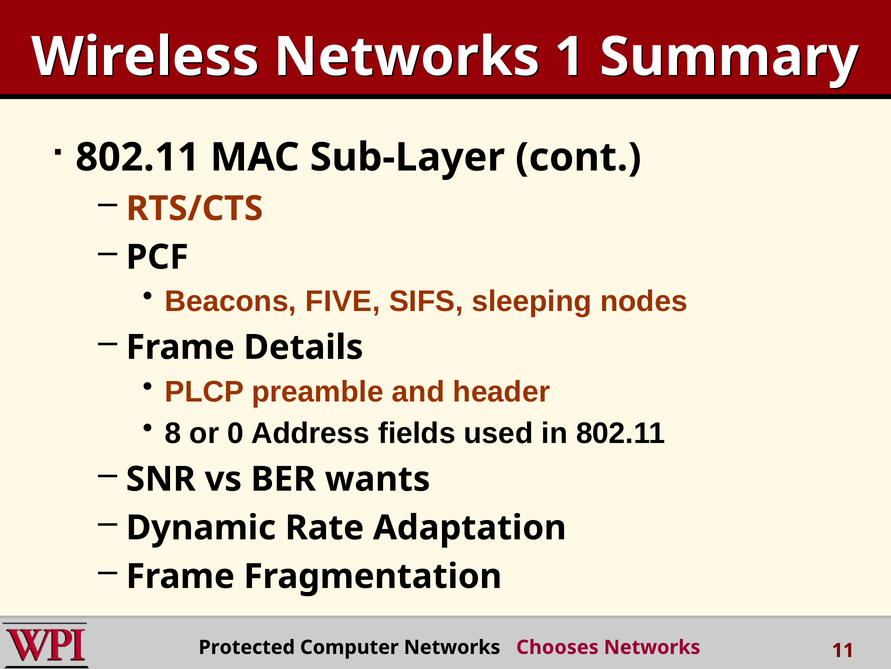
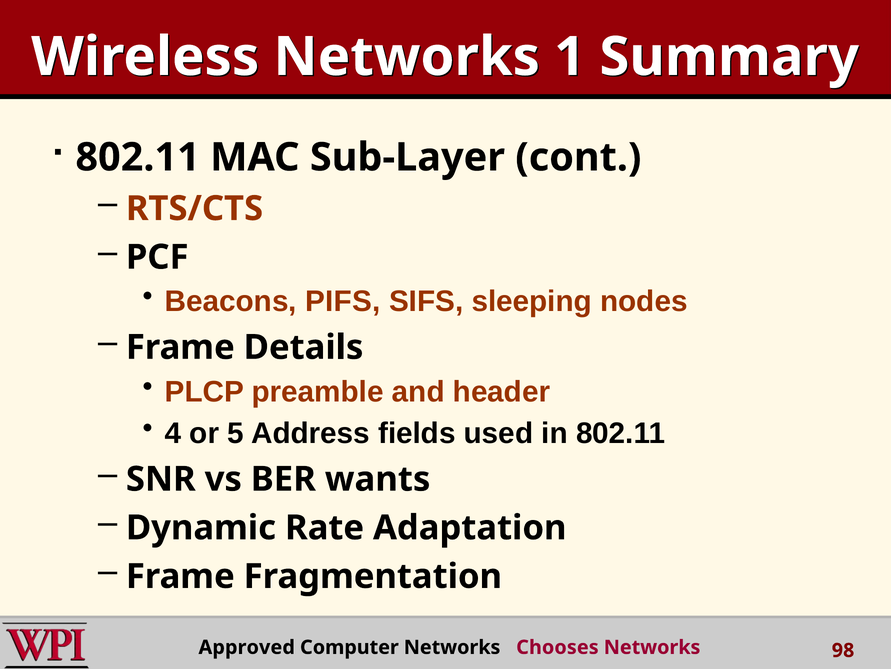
FIVE: FIVE -> PIFS (343, 301)
8: 8 -> 4 (173, 433)
0: 0 -> 5 (236, 433)
Protected: Protected -> Approved (247, 647)
11: 11 -> 98 (843, 650)
